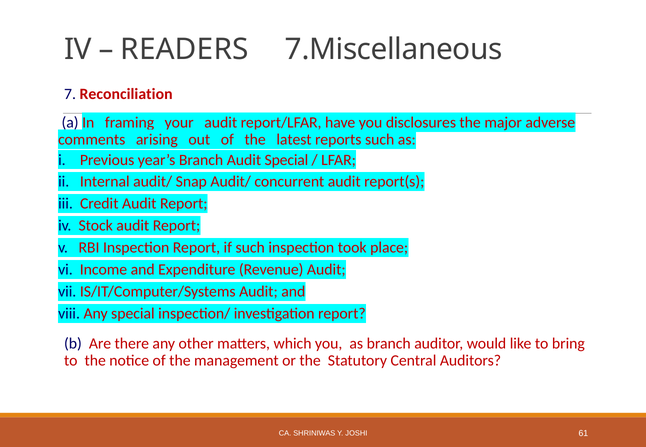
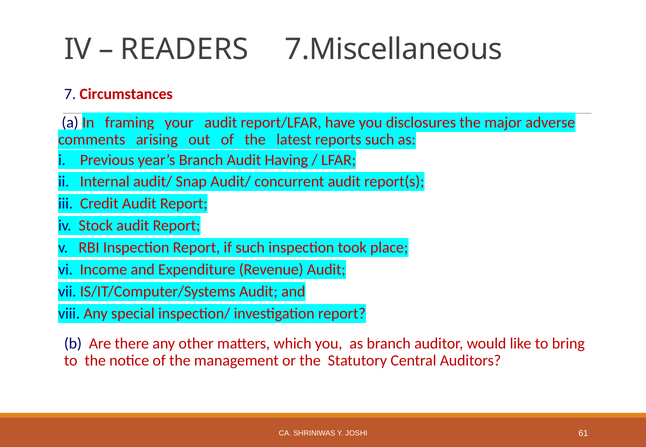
Reconciliation: Reconciliation -> Circumstances (126, 94)
Audit Special: Special -> Having (286, 160)
